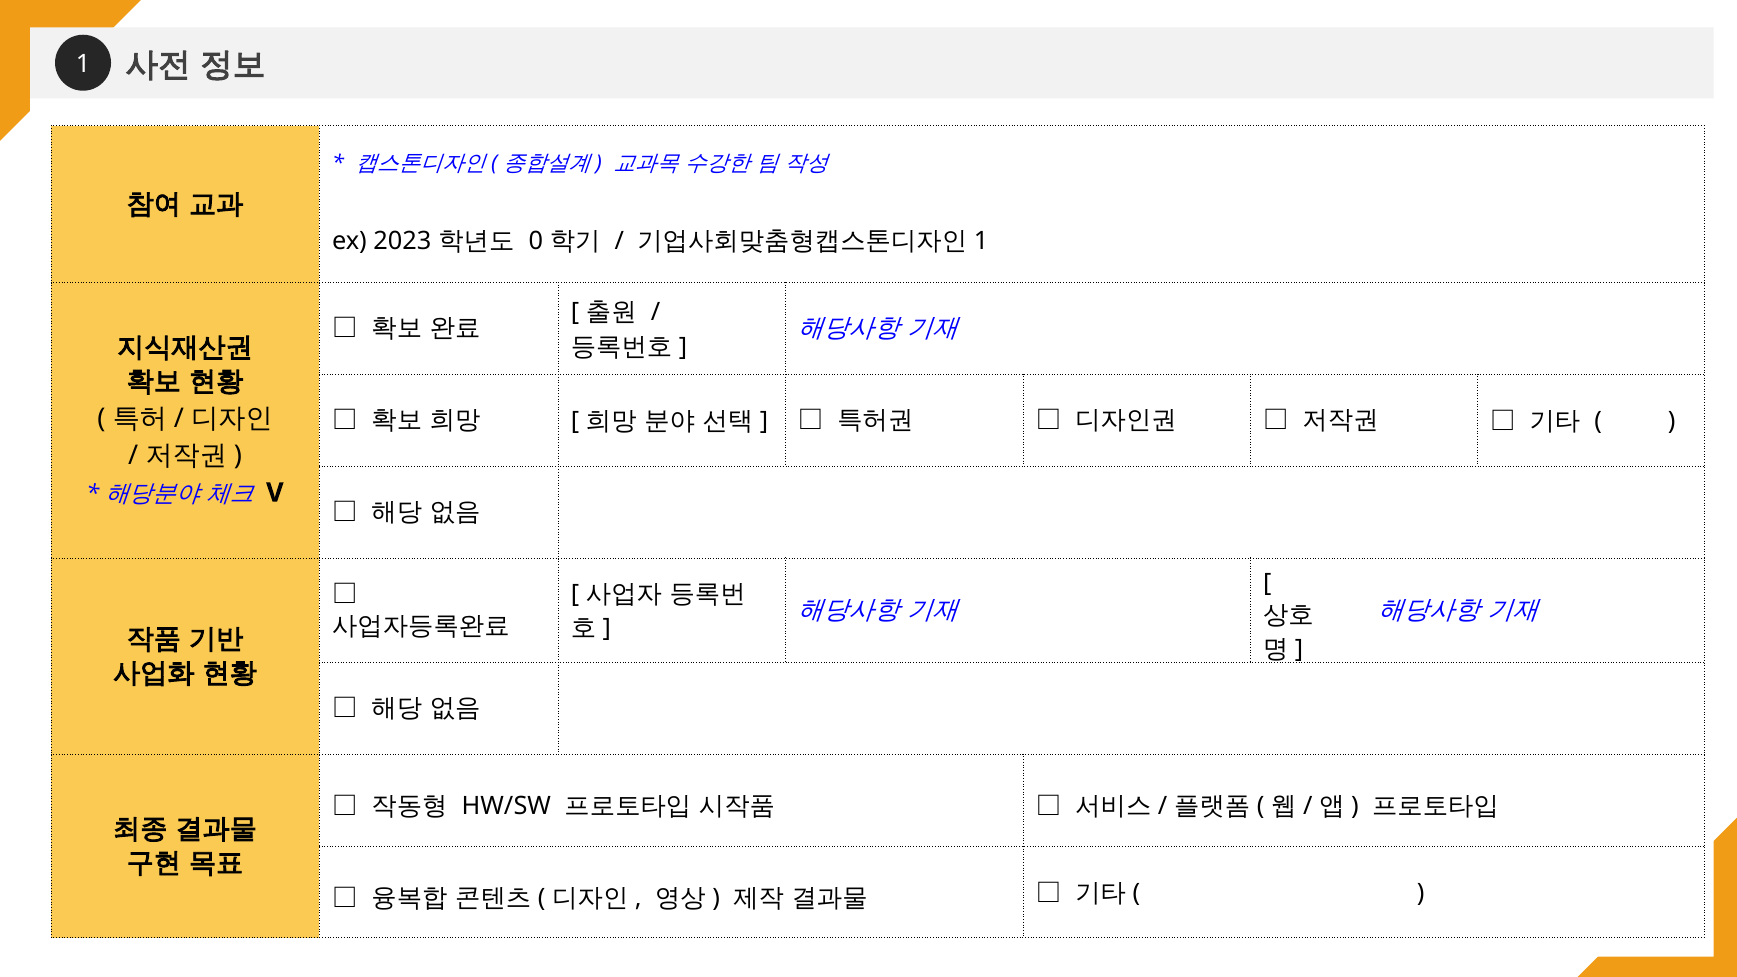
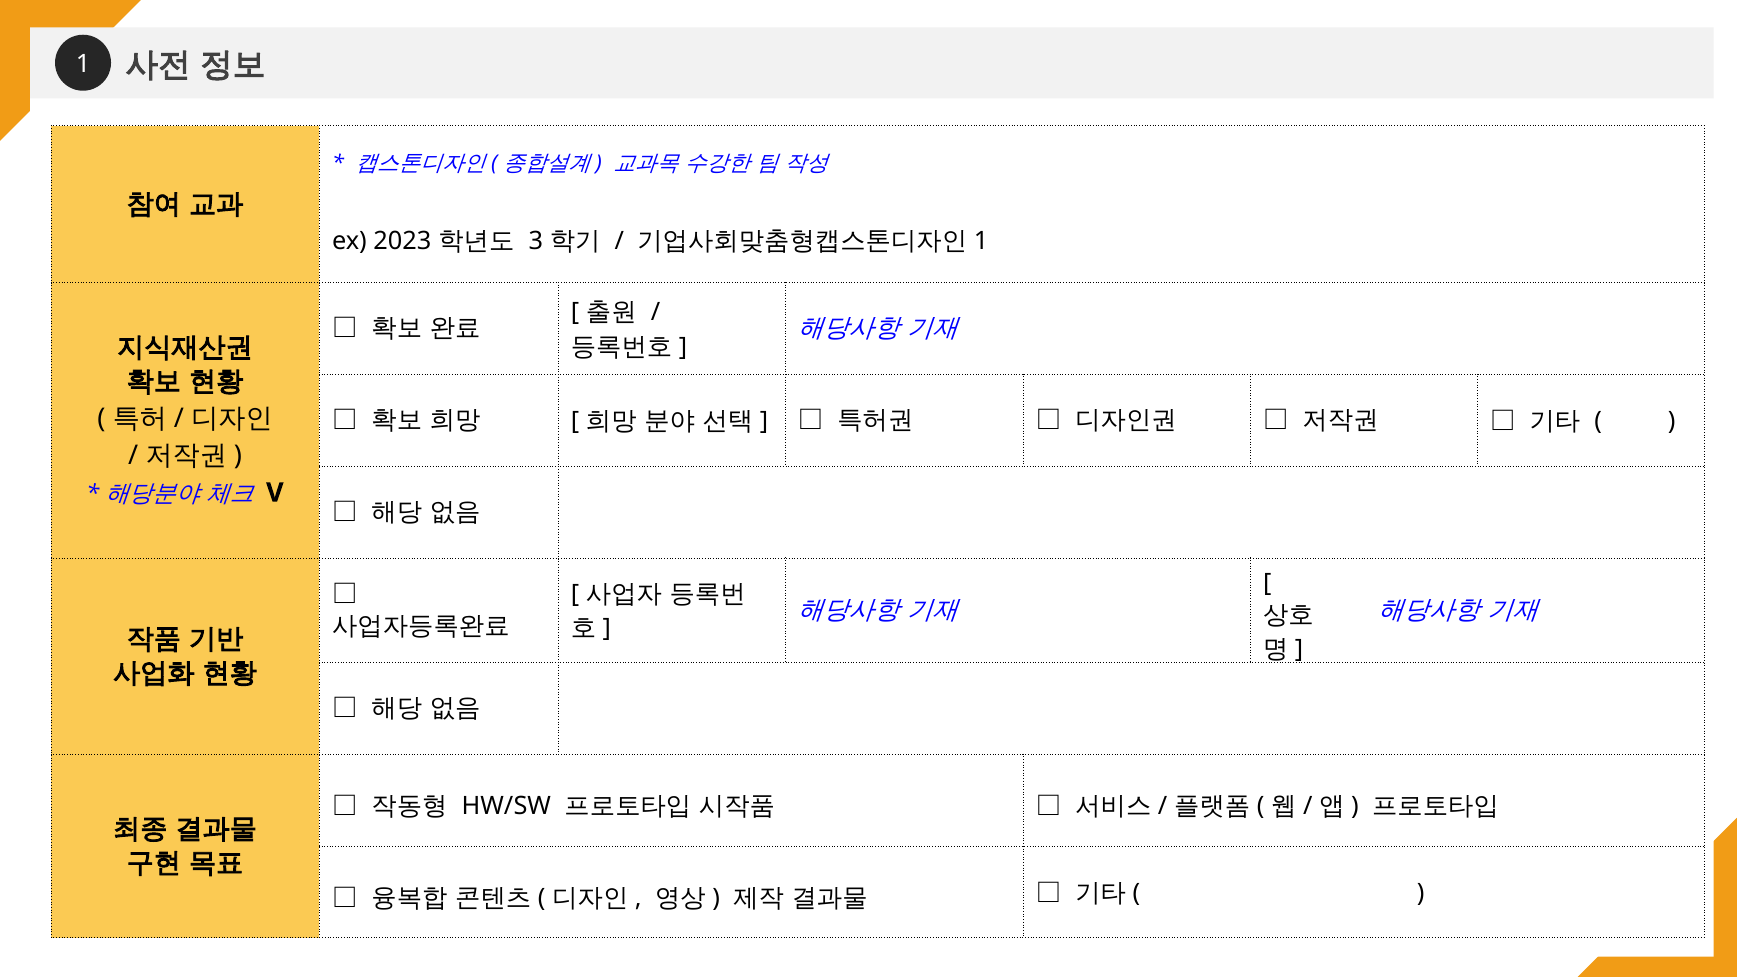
0: 0 -> 3 (536, 241)
